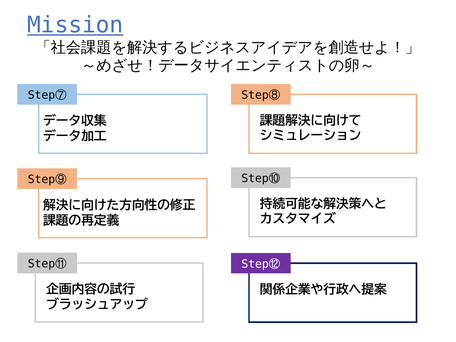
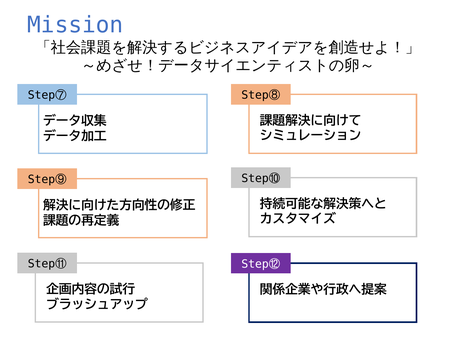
Mission underline: present -> none (75, 25)
